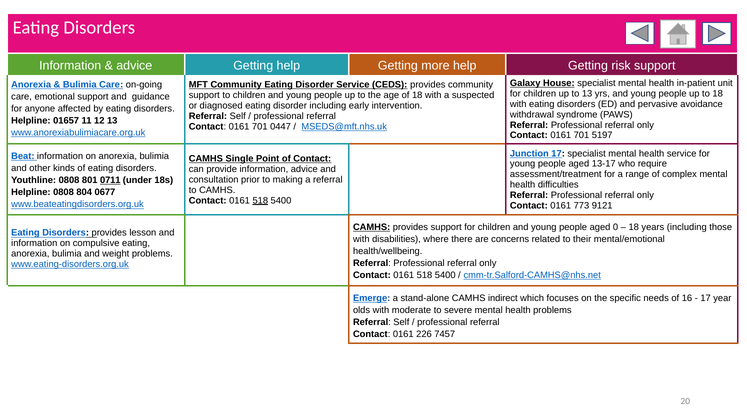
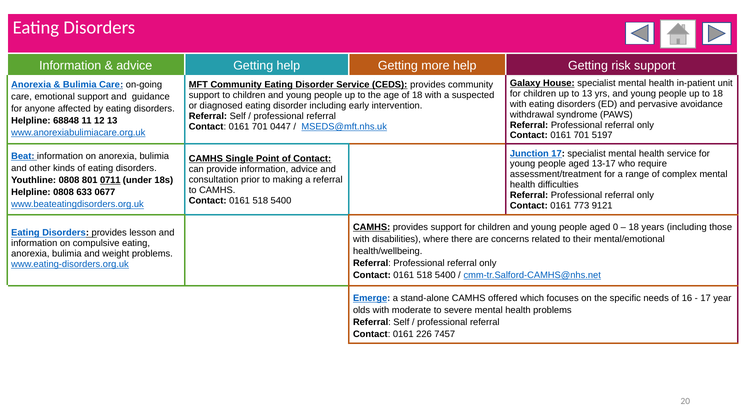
01657: 01657 -> 68848 (66, 121)
804: 804 -> 633 (84, 192)
518 underline: present -> none (260, 201)
indirect: indirect -> offered (503, 298)
